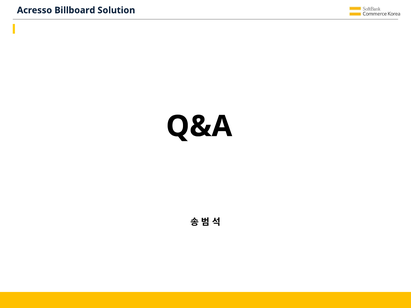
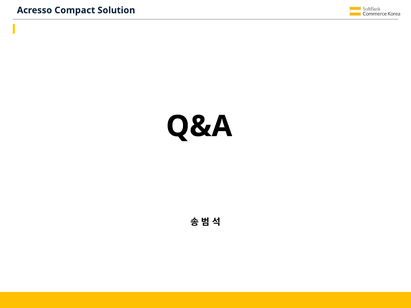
Billboard: Billboard -> Compact (75, 10)
